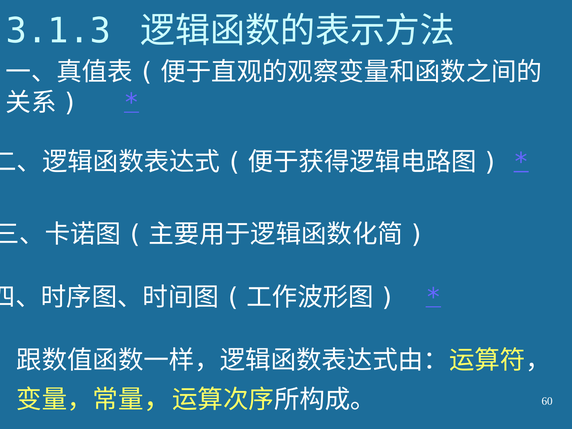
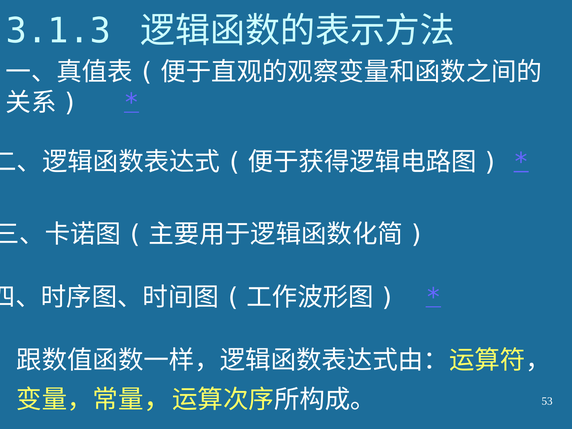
60: 60 -> 53 (547, 401)
